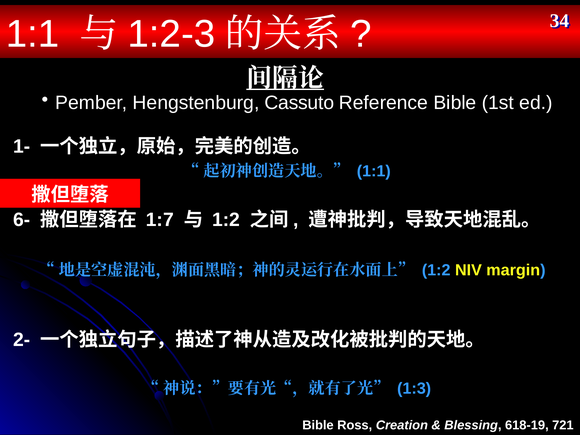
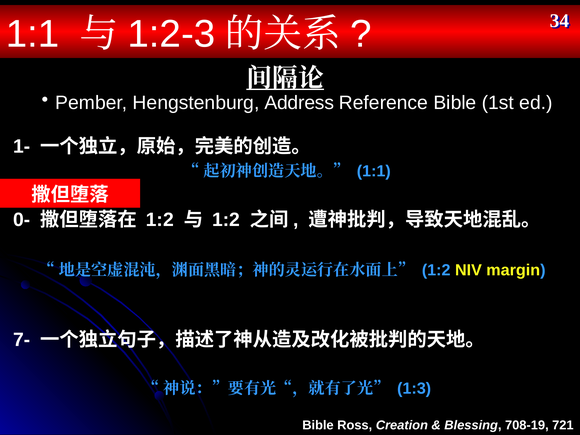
Cassuto: Cassuto -> Address (299, 103)
6-: 6- -> 0- (22, 220)
1:7: 1:7 -> 1:2 (160, 220)
2-: 2- -> 7- (22, 340)
618-19: 618-19 -> 708-19 (527, 425)
